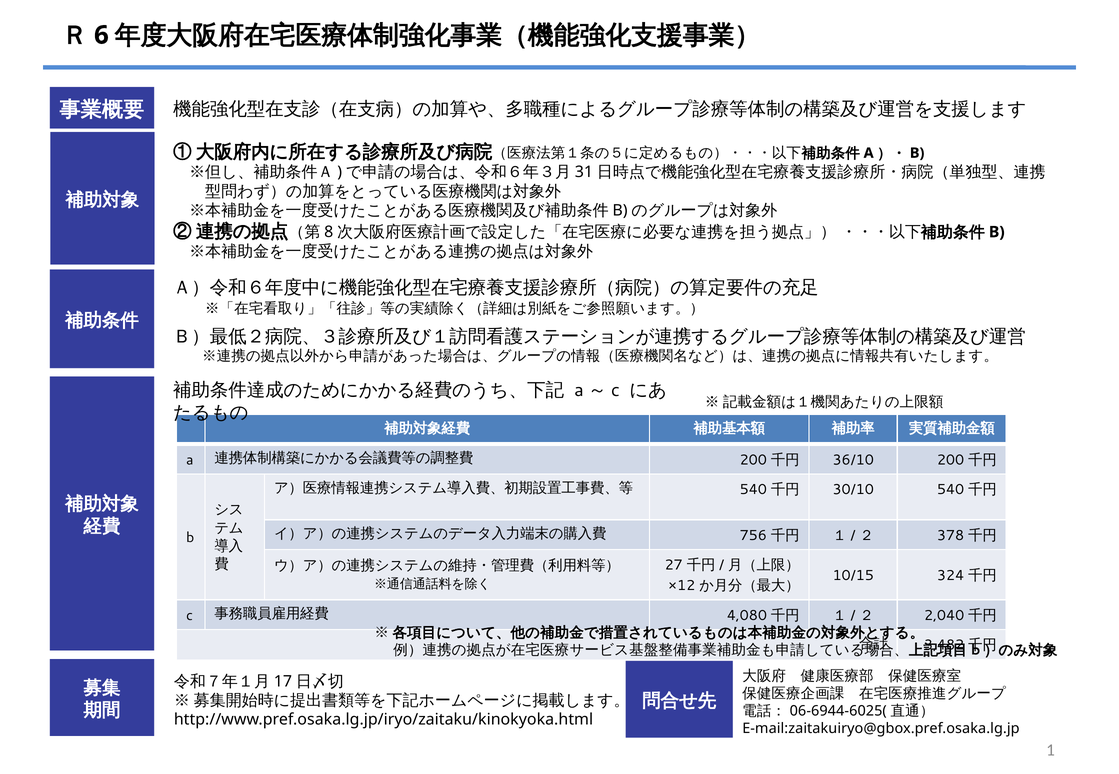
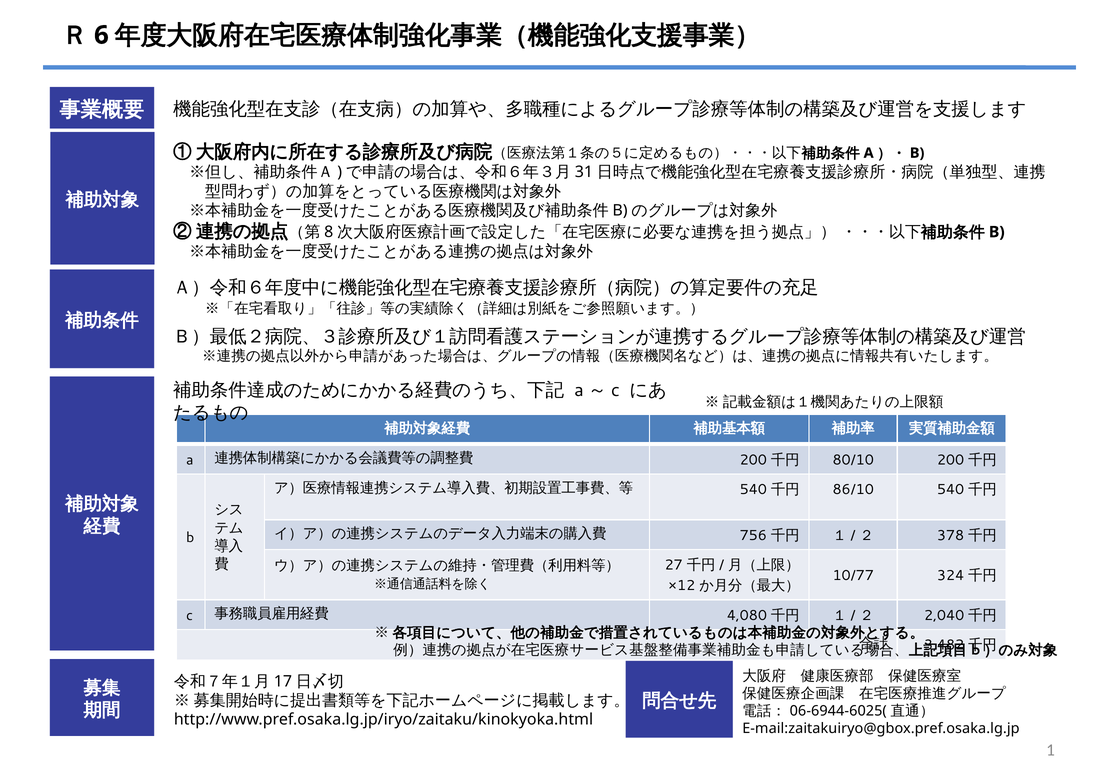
36/10: 36/10 -> 80/10 (853, 460)
30/10: 30/10 -> 86/10 (853, 490)
10/15: 10/15 -> 10/77 (853, 576)
